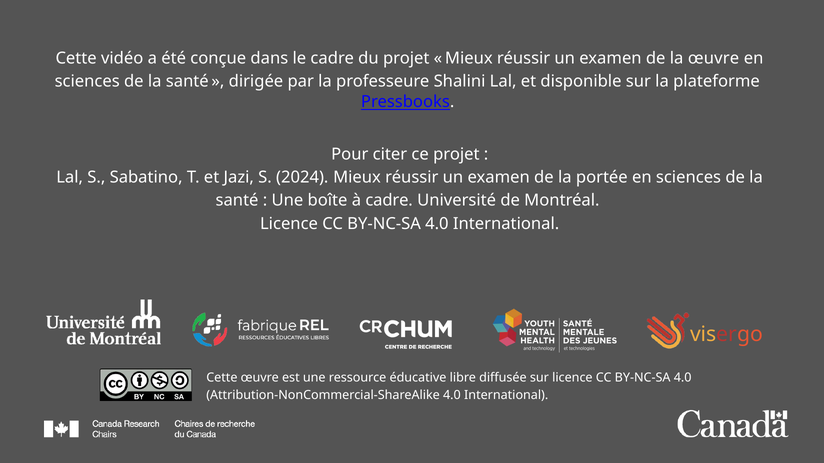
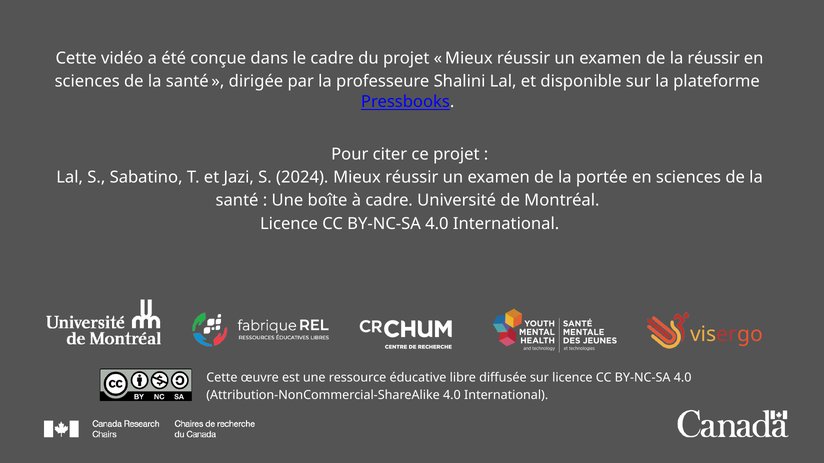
la œuvre: œuvre -> réussir (714, 58)
